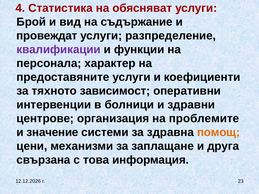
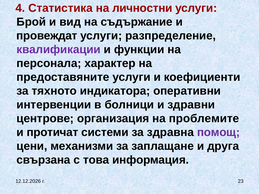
обясняват: обясняват -> личностни (142, 8)
зависимост: зависимост -> индикатора (115, 91)
значение: значение -> протичат (52, 132)
помощ colour: orange -> purple (218, 132)
